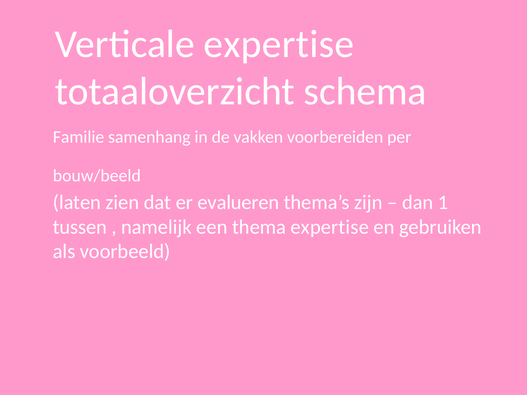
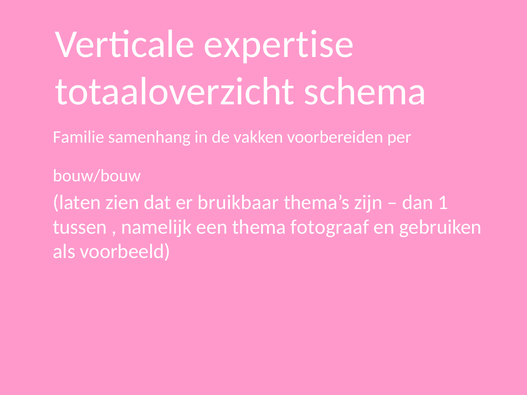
bouw/beeld: bouw/beeld -> bouw/bouw (97, 176)
evalueren: evalueren -> bruikbaar (238, 202)
thema expertise: expertise -> fotograaf (330, 227)
